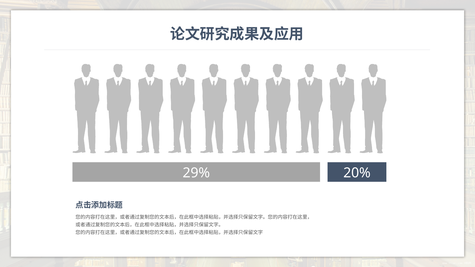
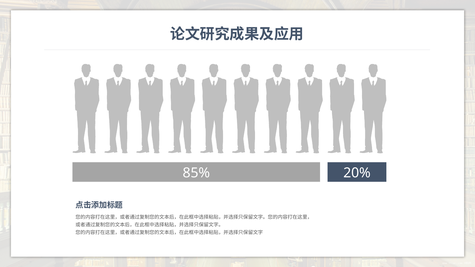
29%: 29% -> 85% (196, 173)
